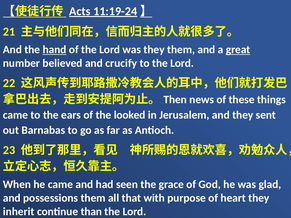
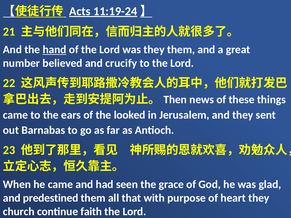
great underline: present -> none (238, 50)
possessions: possessions -> predestined (51, 198)
inherit: inherit -> church (19, 212)
than: than -> faith (91, 212)
